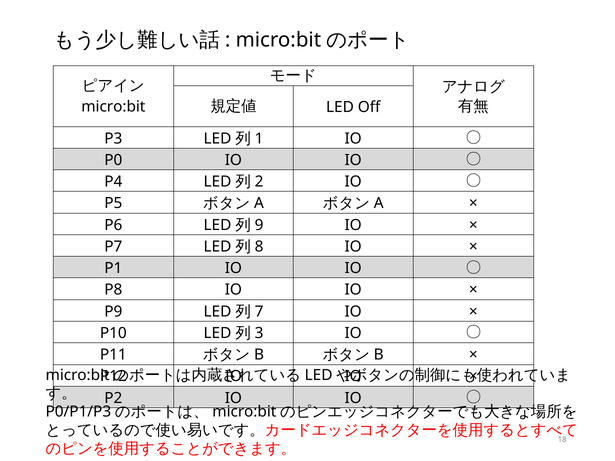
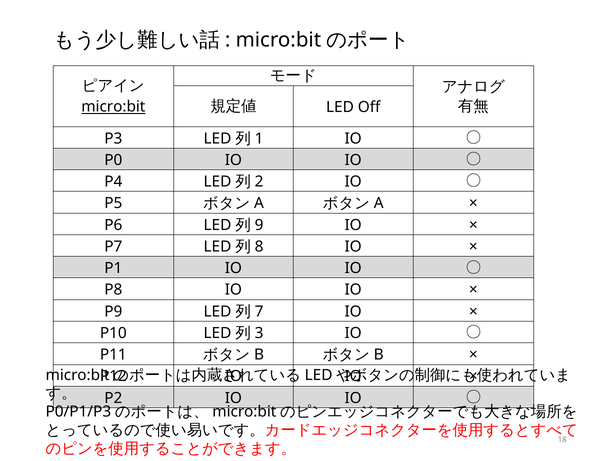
micro:bit underline: none -> present (113, 107)
